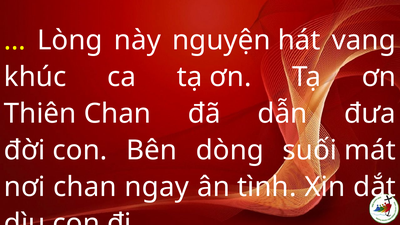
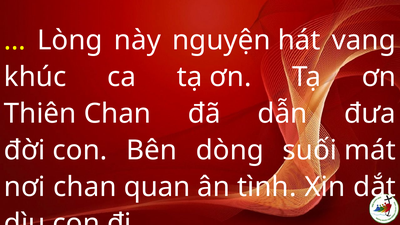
ngay: ngay -> quan (157, 187)
